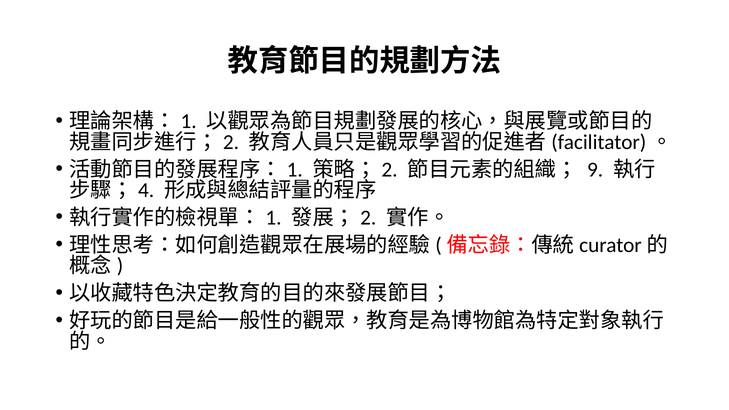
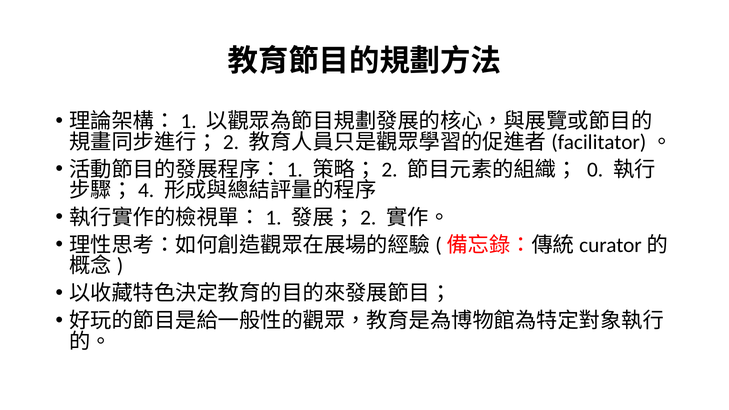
9: 9 -> 0 (595, 170)
